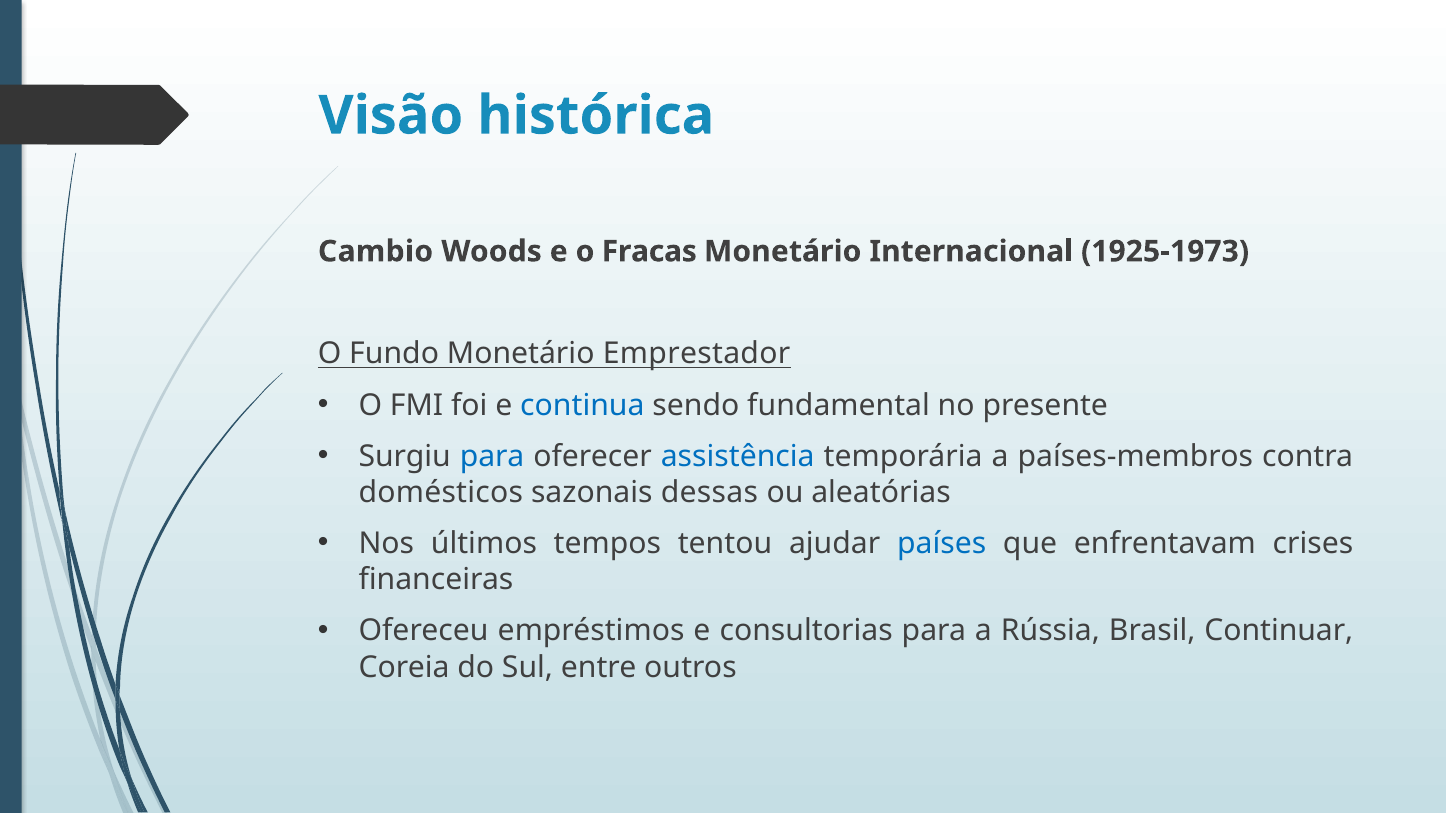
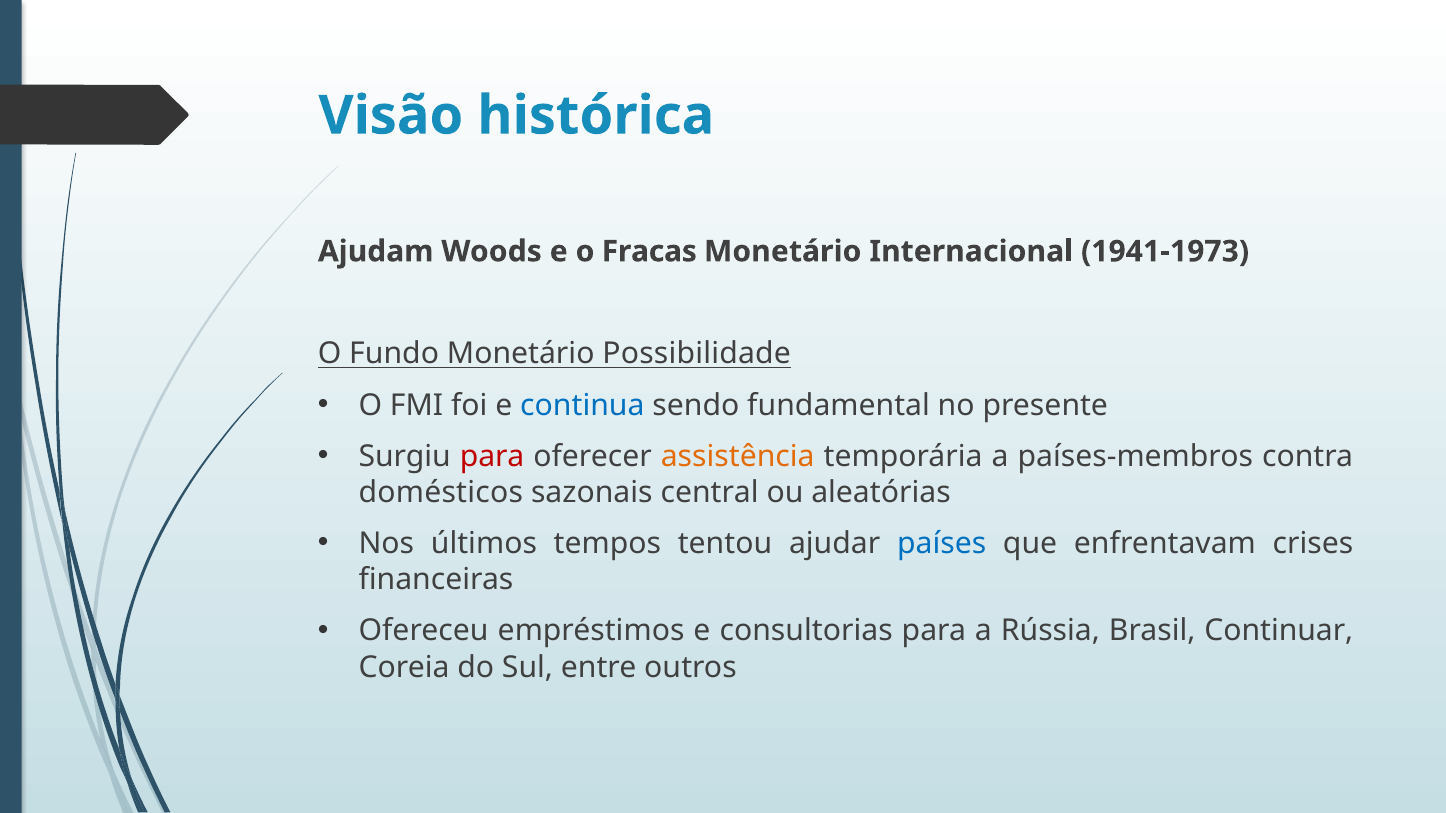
Cambio: Cambio -> Ajudam (376, 252)
1925-1973: 1925-1973 -> 1941-1973 (1165, 252)
Emprestador: Emprestador -> Possibilidade (697, 354)
para colour: blue -> red (492, 457)
assistência colour: blue -> orange (738, 457)
dessas: dessas -> central (710, 493)
